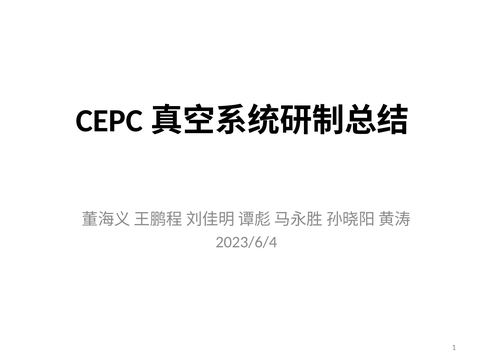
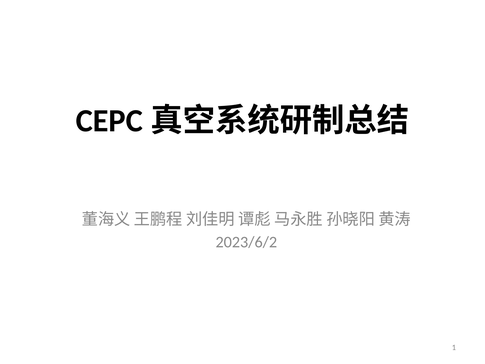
2023/6/4: 2023/6/4 -> 2023/6/2 (246, 242)
